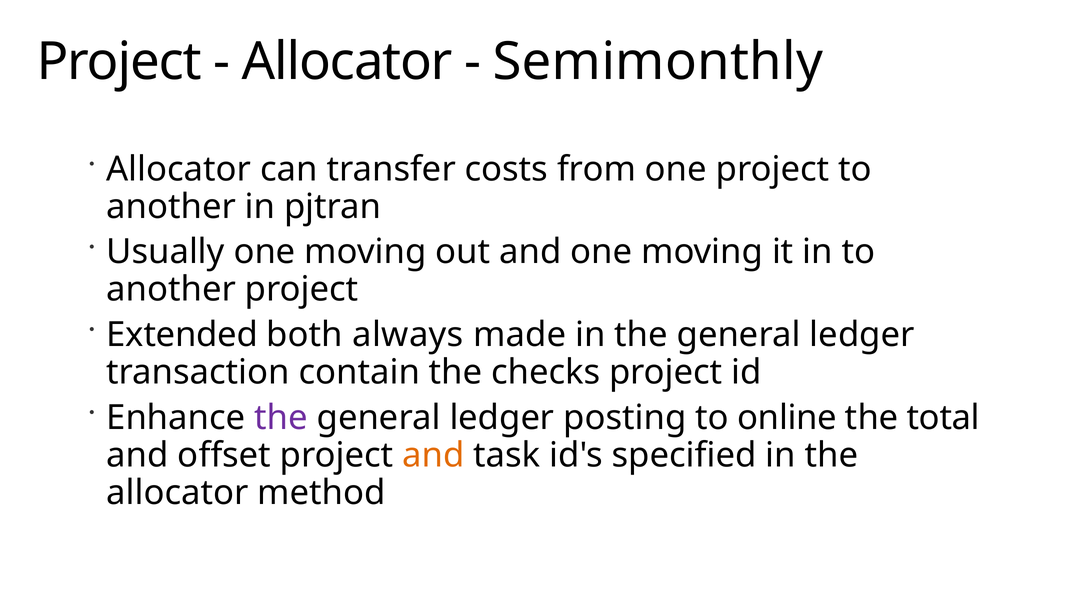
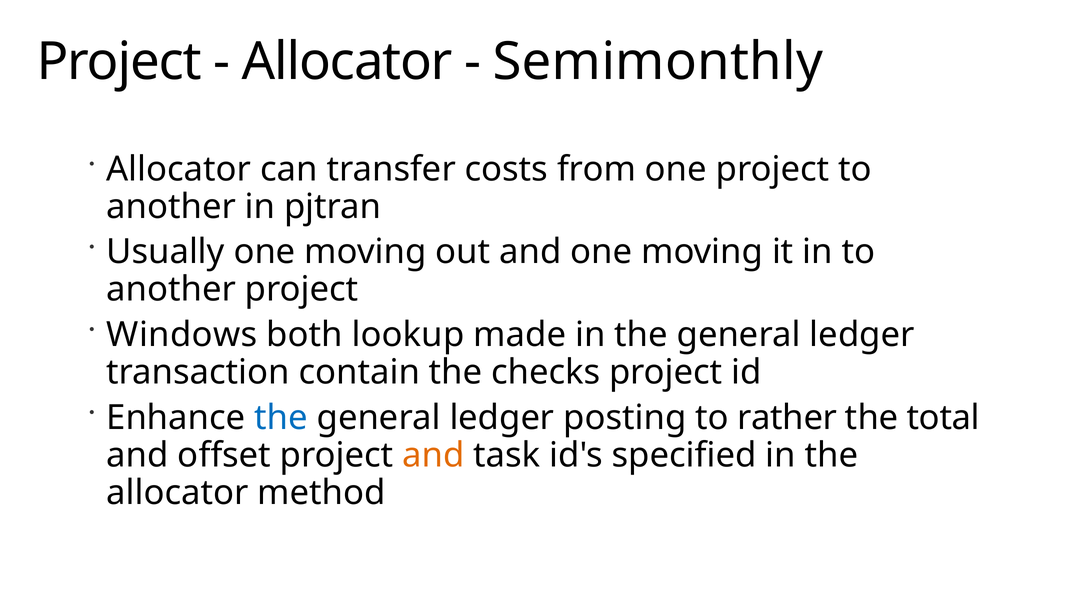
Extended: Extended -> Windows (182, 335)
always: always -> lookup (408, 335)
the colour: purple -> blue (281, 418)
online: online -> rather (787, 418)
